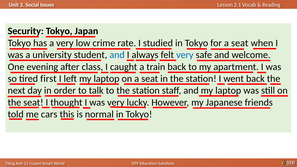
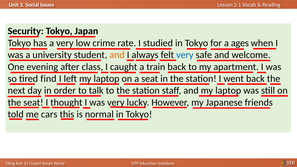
seat: seat -> ages (240, 43)
and colour: blue -> orange (117, 55)
first: first -> find (48, 79)
